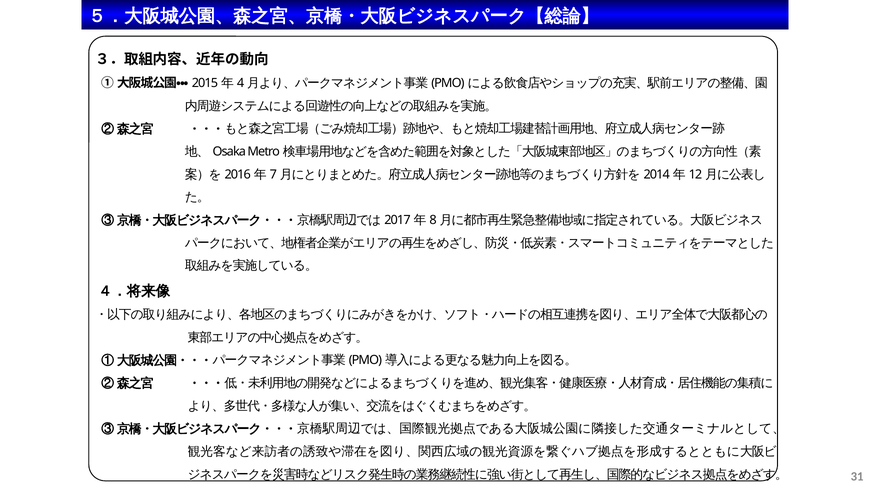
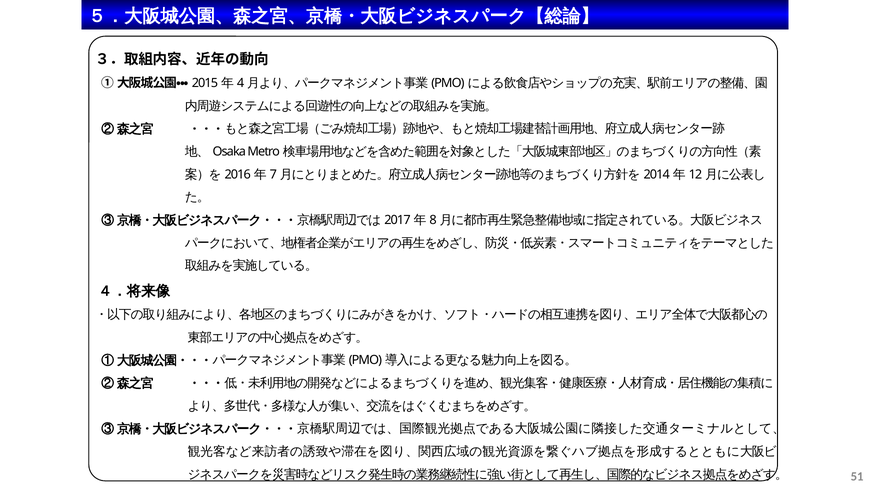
31: 31 -> 51 (857, 477)
